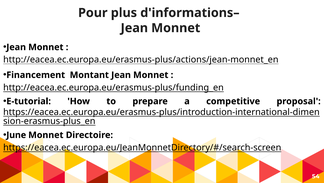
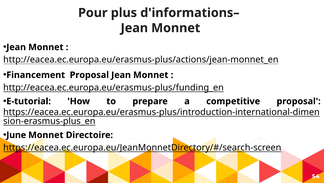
Financement Montant: Montant -> Proposal (89, 75)
